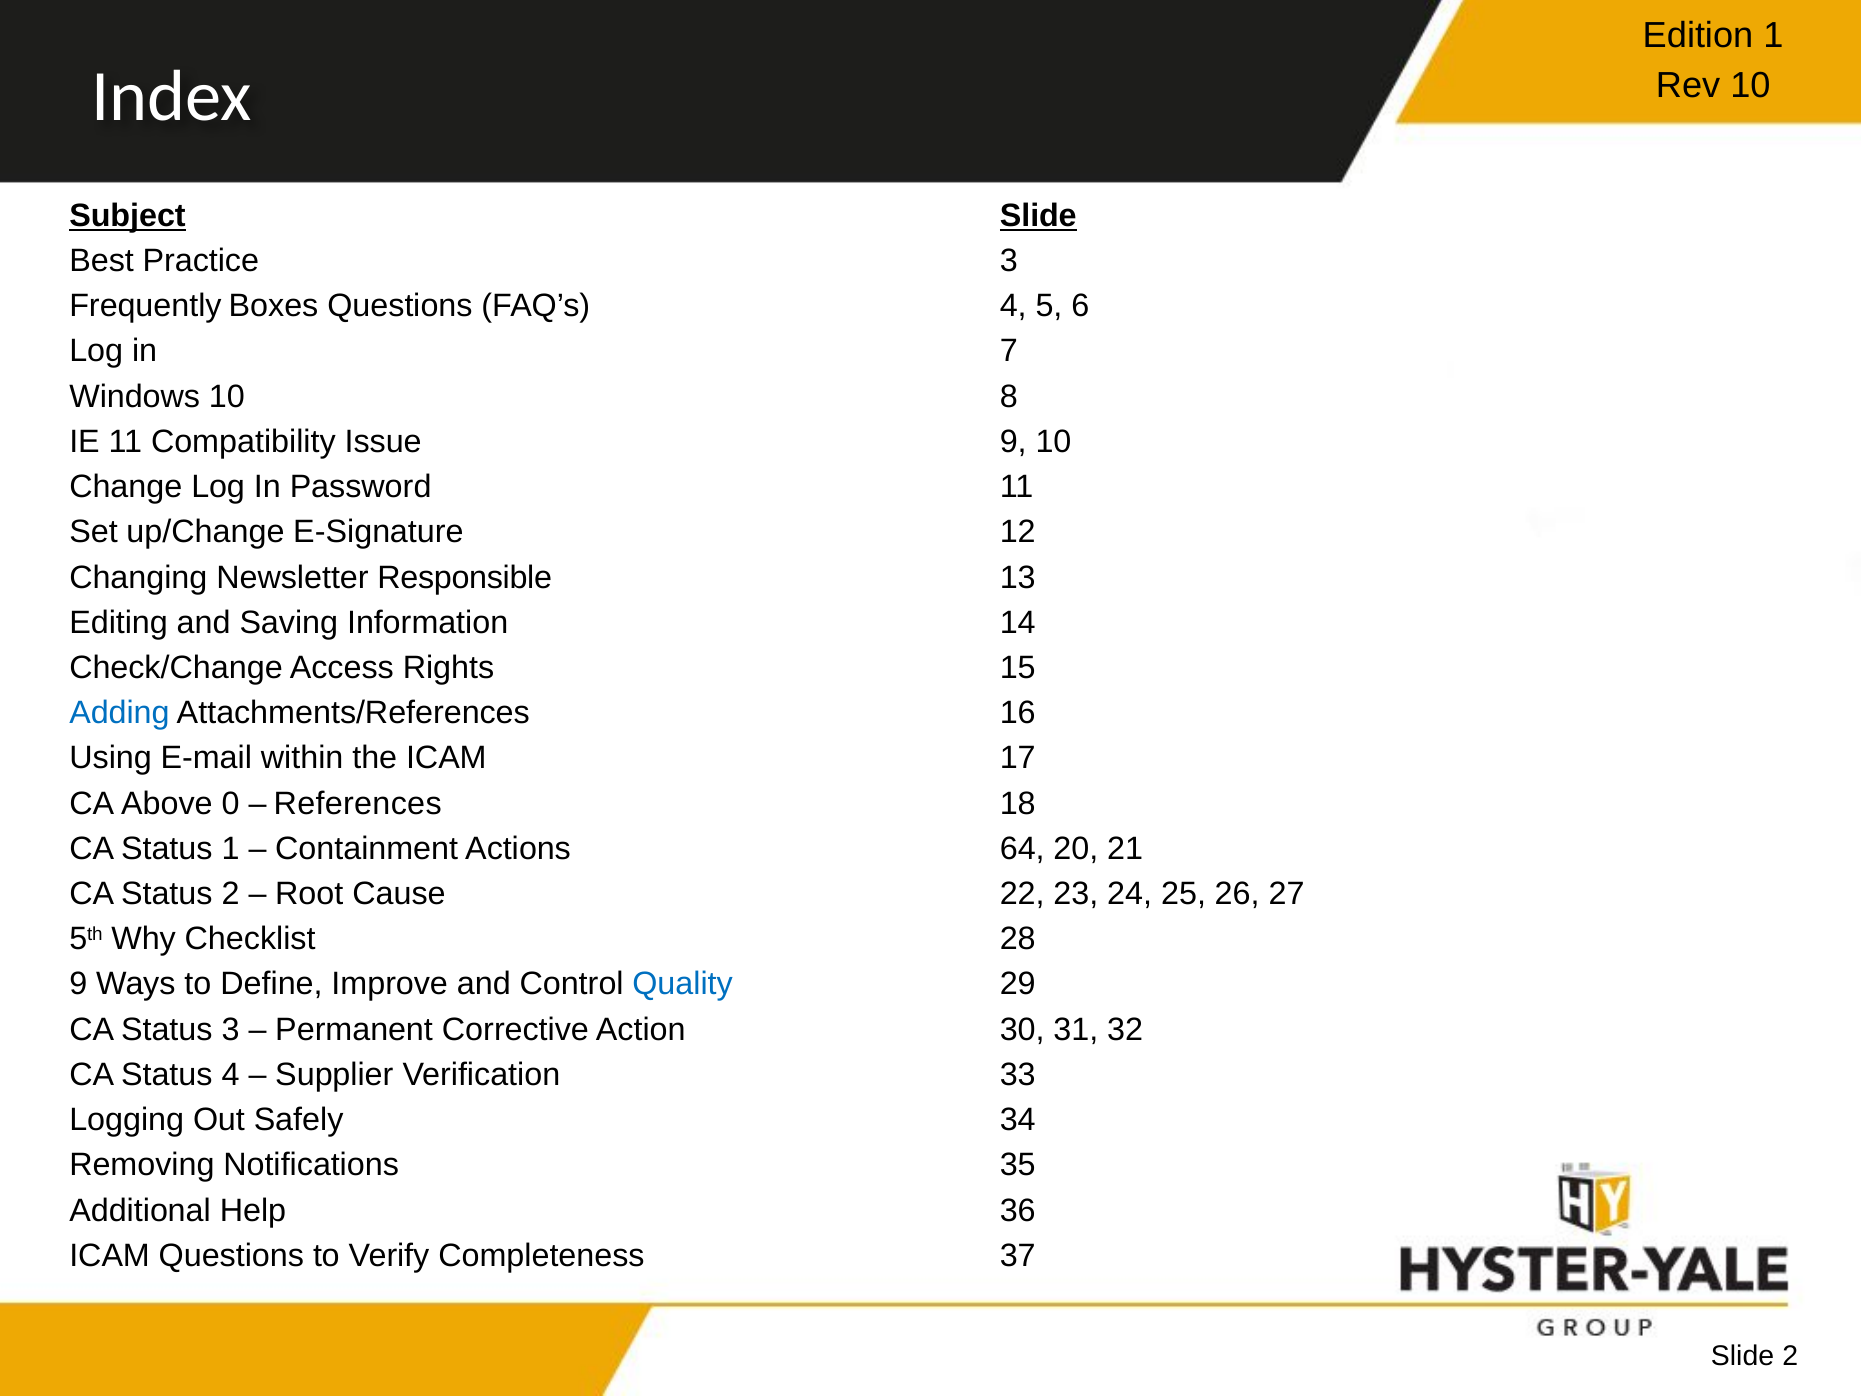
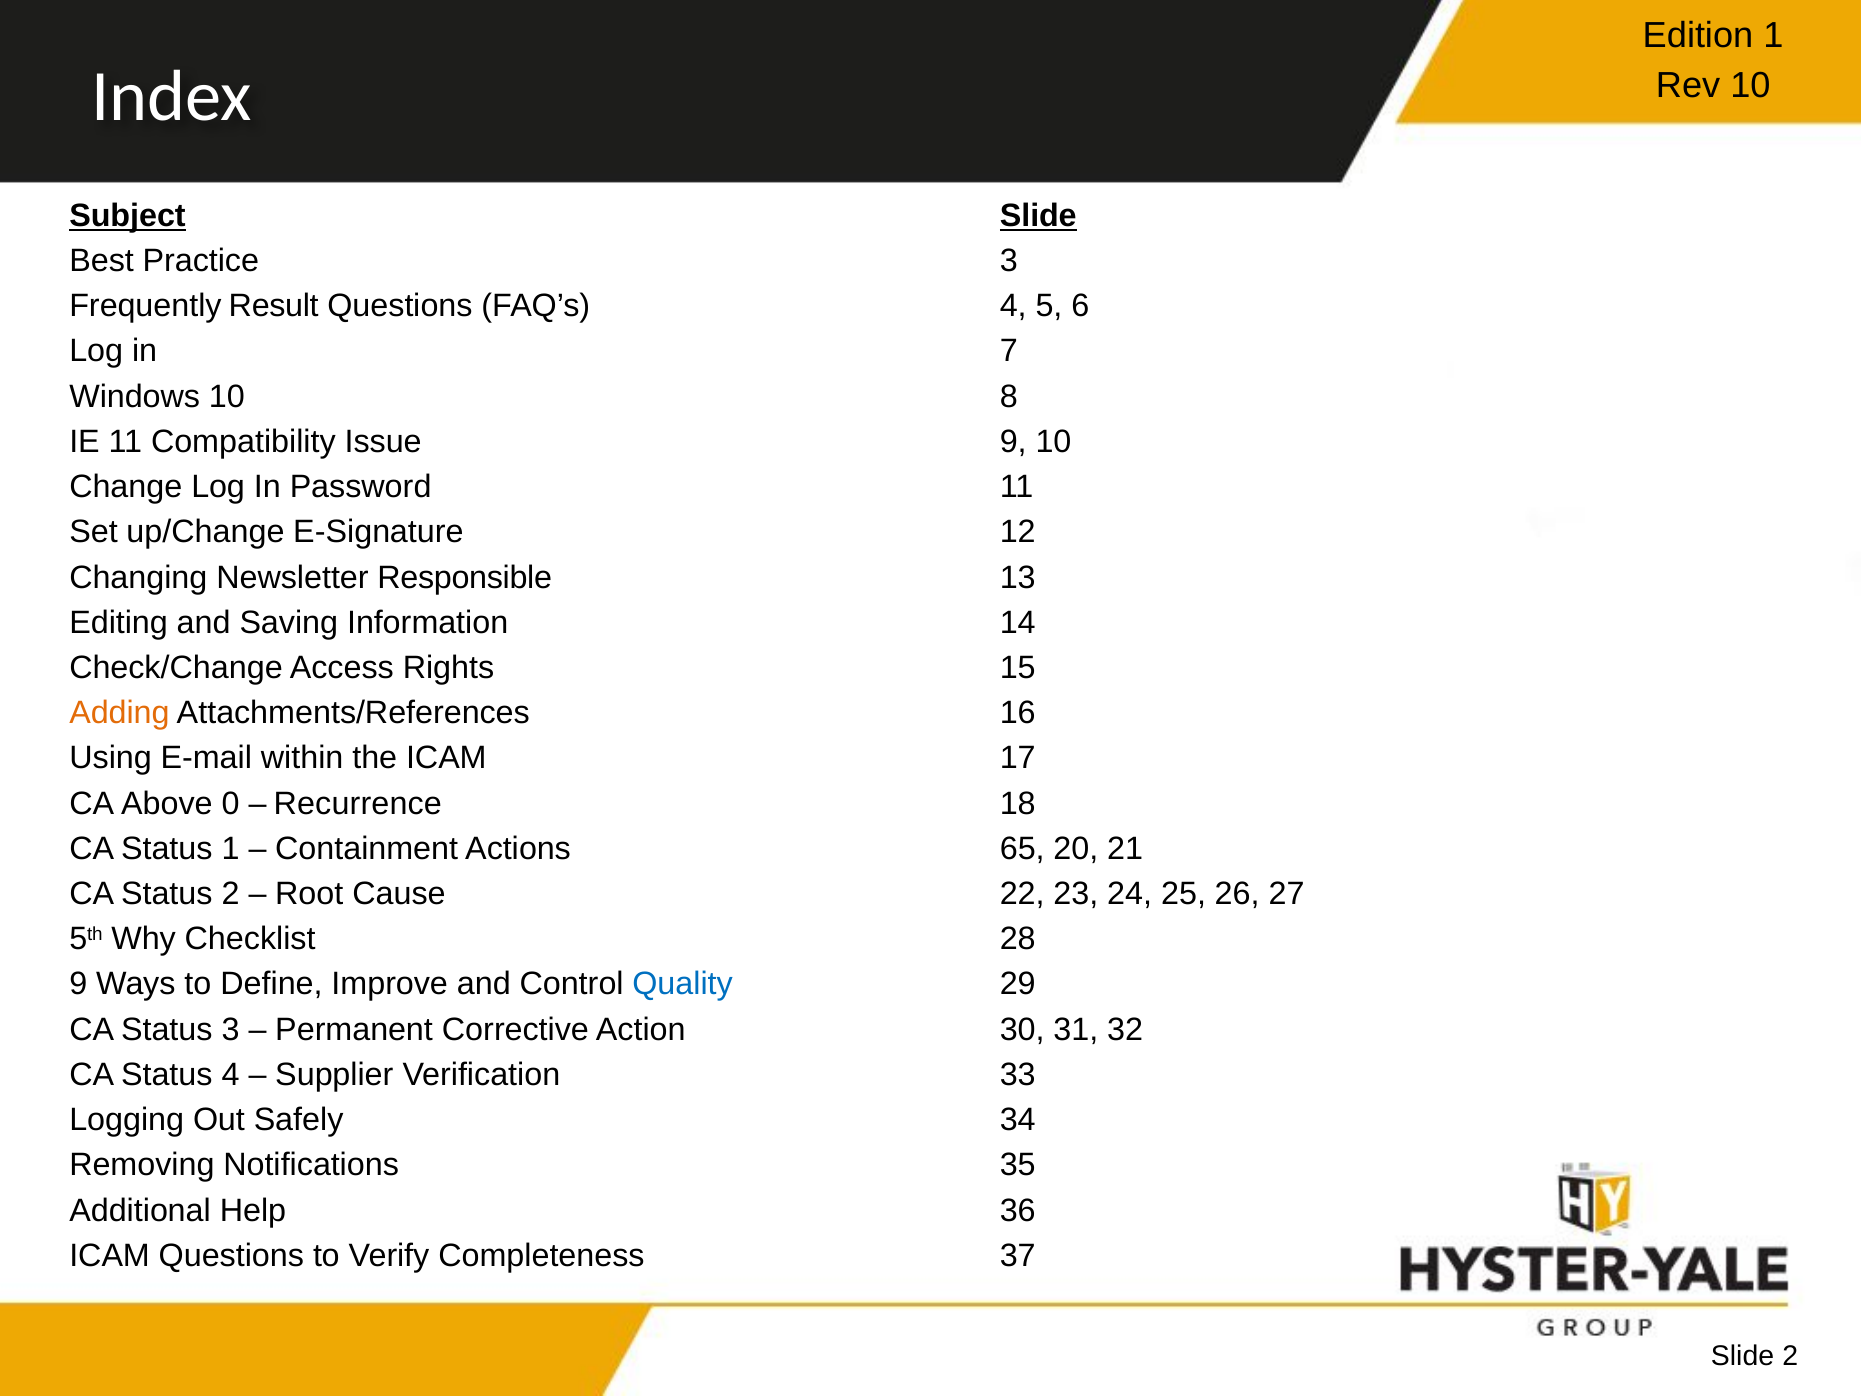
Boxes: Boxes -> Result (274, 306)
Adding colour: blue -> orange (119, 713)
References: References -> Recurrence (358, 803)
64: 64 -> 65 (1022, 848)
